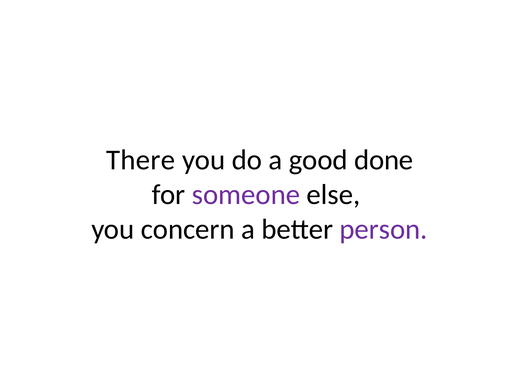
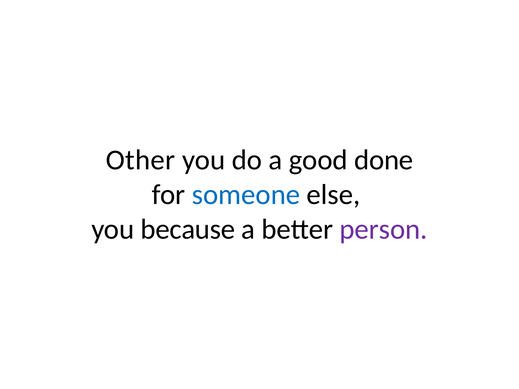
There: There -> Other (141, 160)
someone colour: purple -> blue (246, 195)
concern: concern -> because (188, 229)
